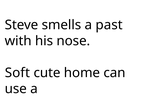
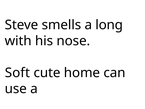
past: past -> long (109, 25)
